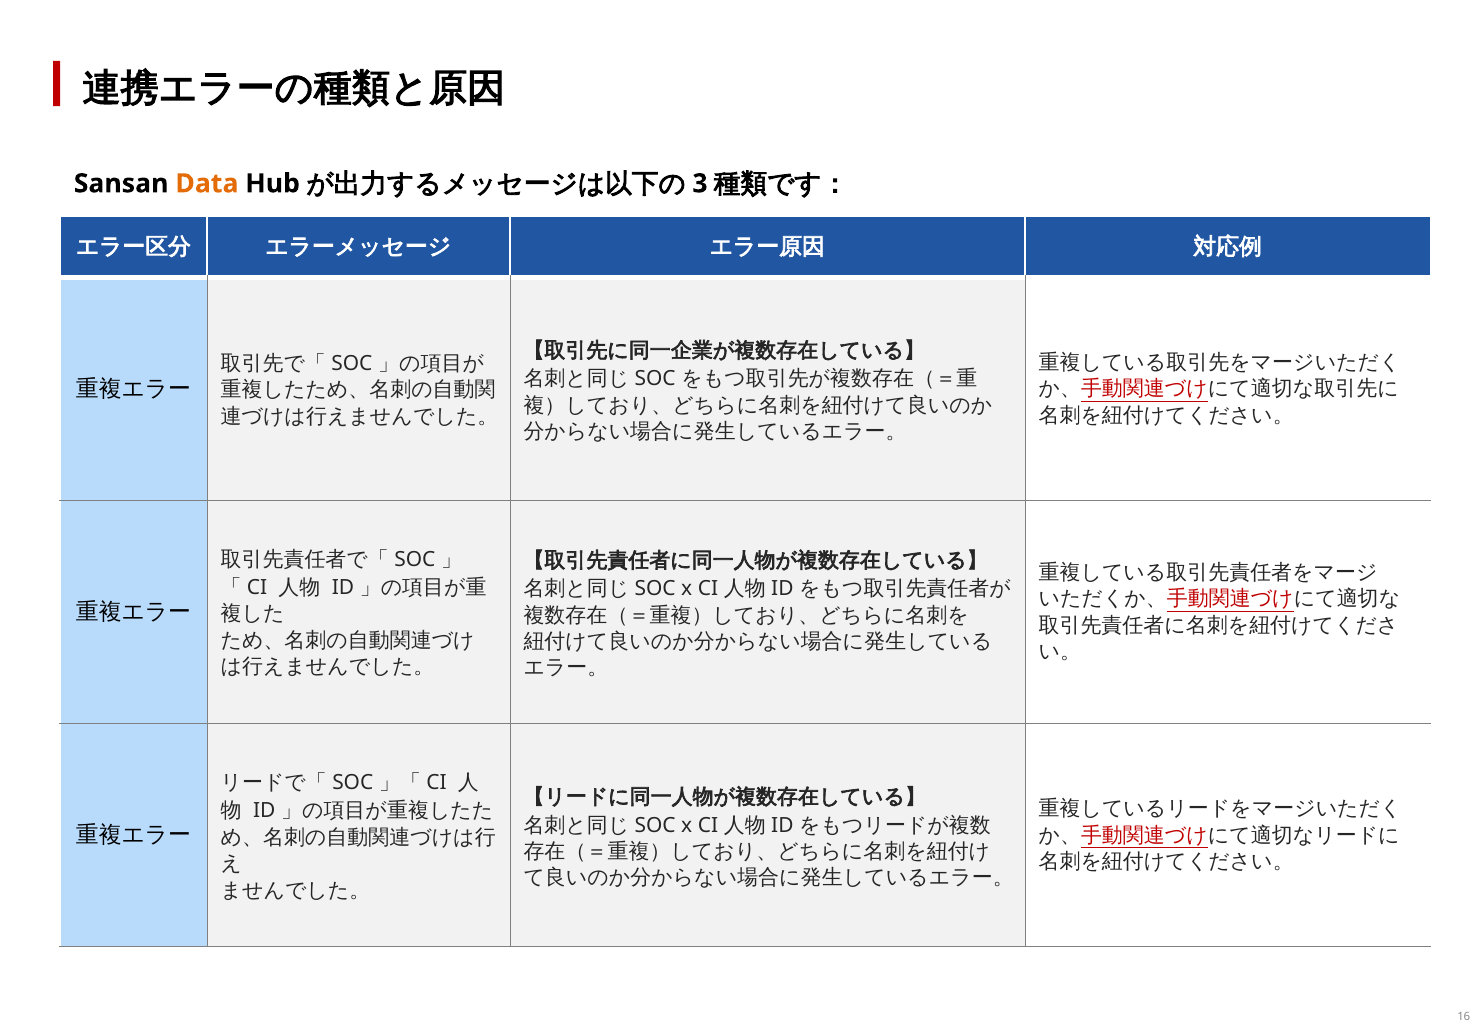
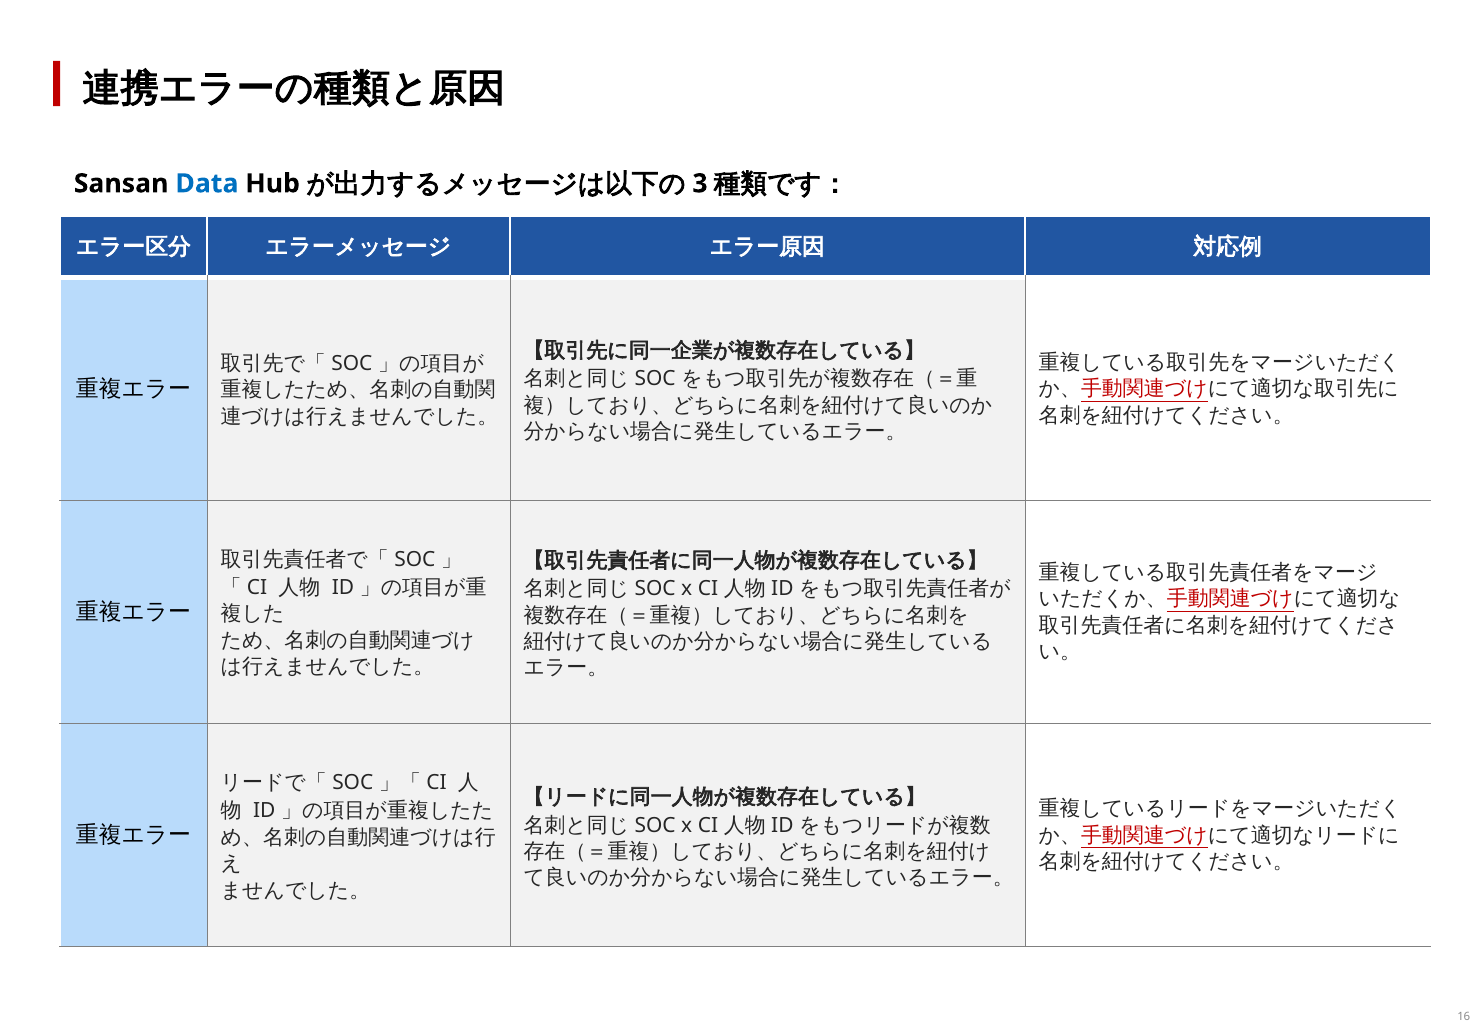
Data colour: orange -> blue (207, 184)
